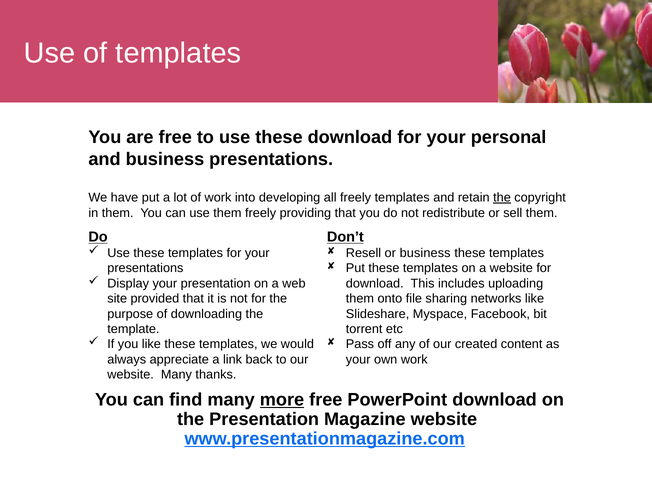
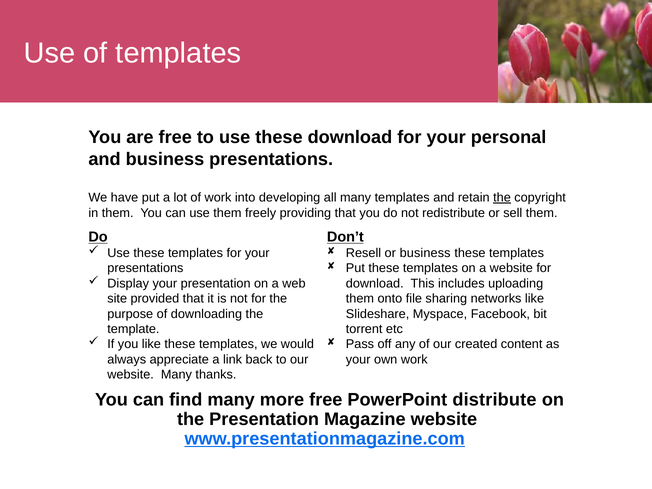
all freely: freely -> many (356, 198)
more underline: present -> none (282, 400)
PowerPoint download: download -> distribute (494, 400)
